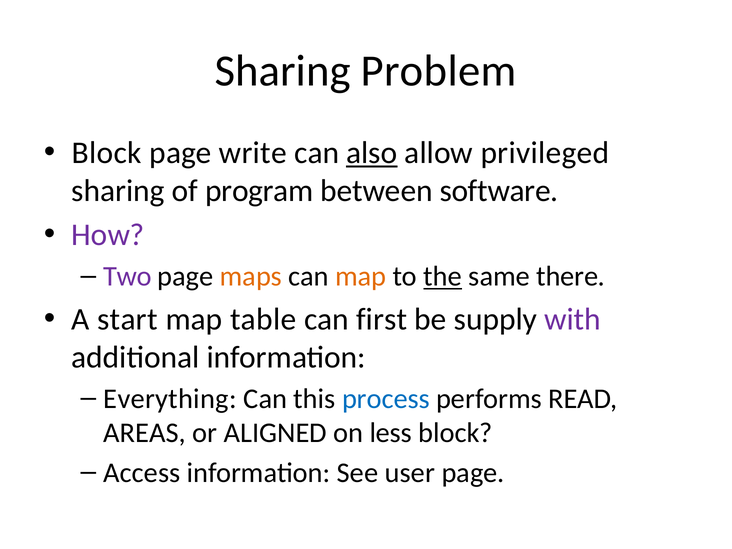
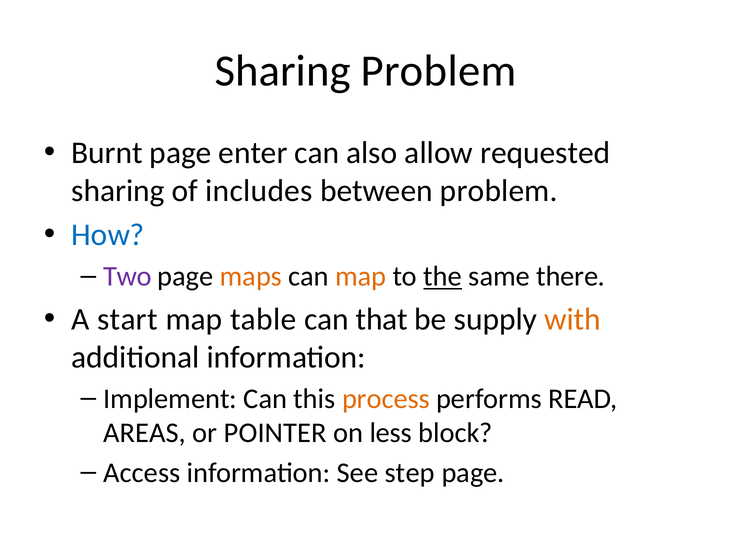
Block: Block -> Burnt (107, 153)
write: write -> enter (253, 153)
also underline: present -> none (372, 153)
privileged: privileged -> requested (545, 153)
program: program -> includes (259, 191)
between software: software -> problem (499, 191)
How colour: purple -> blue (108, 235)
first: first -> that (382, 319)
with colour: purple -> orange (573, 319)
Everything: Everything -> Implement (170, 399)
process colour: blue -> orange (386, 399)
ALIGNED: ALIGNED -> POINTER (275, 433)
user: user -> step (410, 473)
